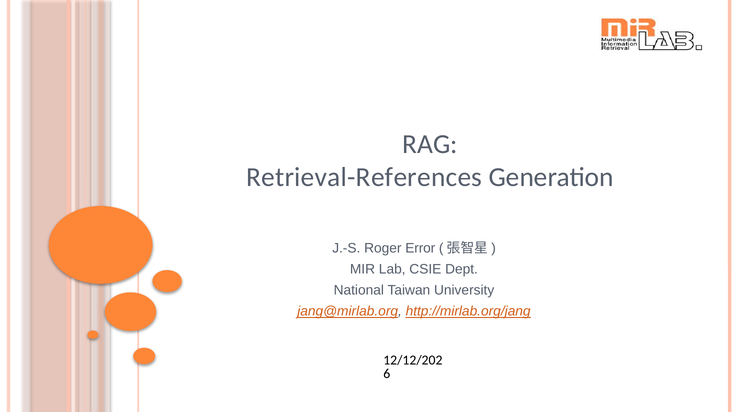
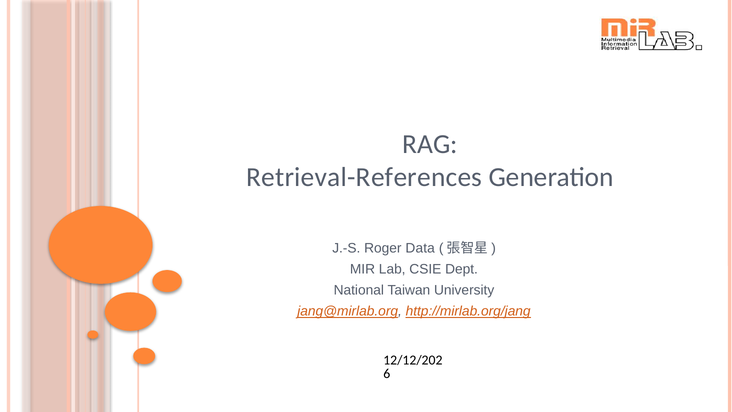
Error: Error -> Data (420, 248)
